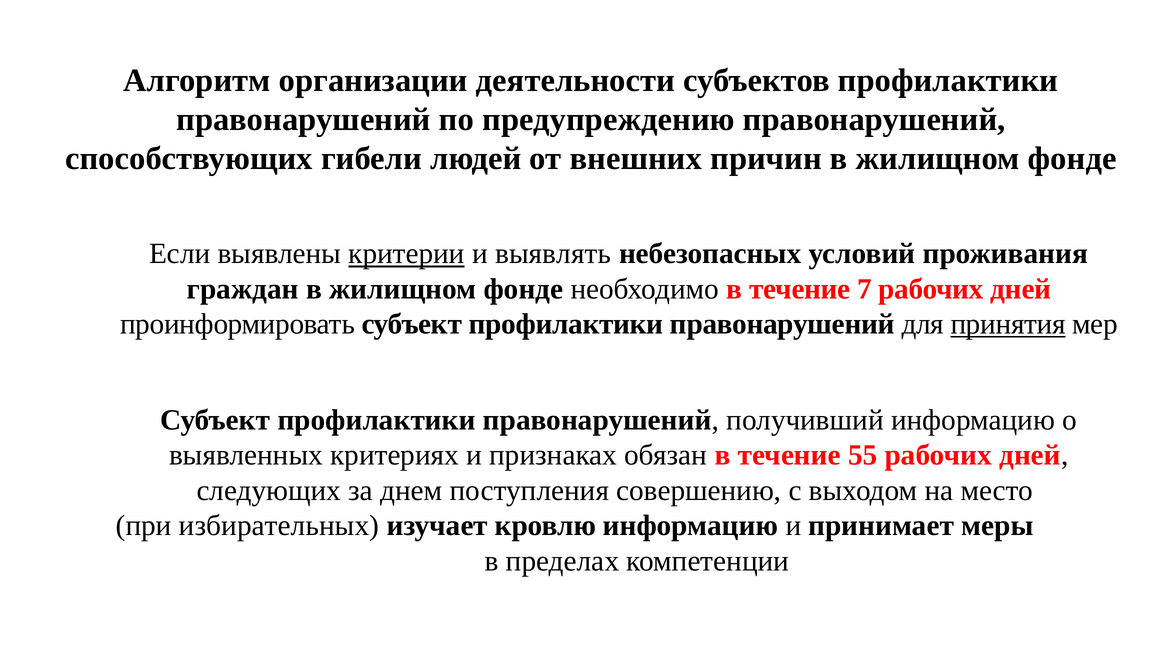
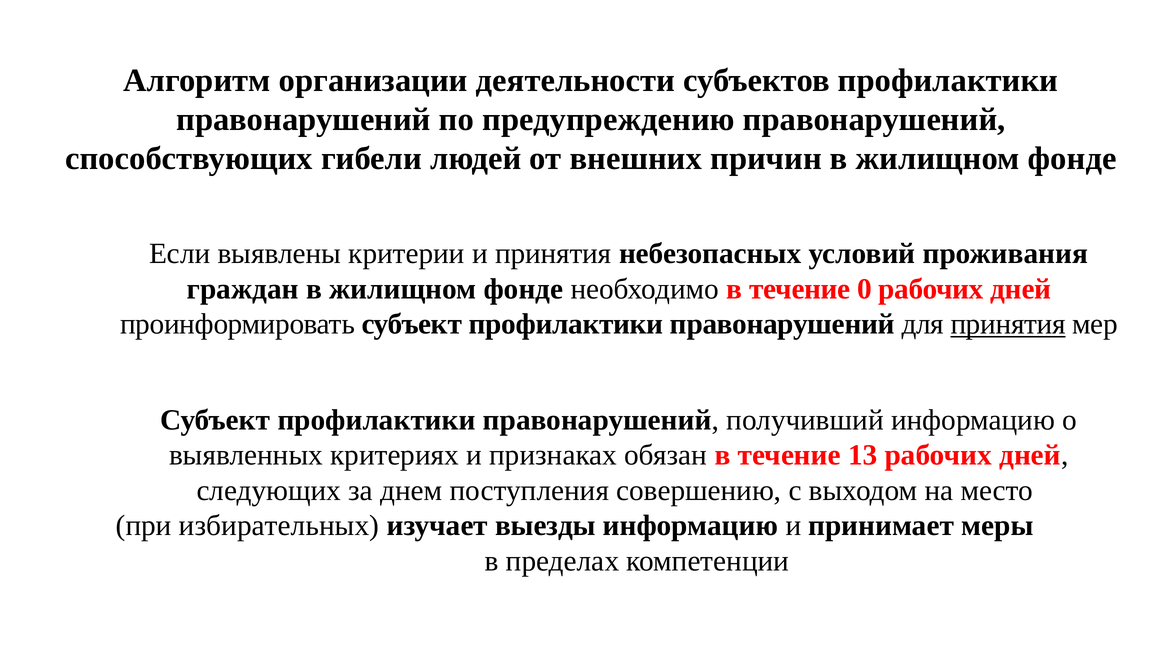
критерии underline: present -> none (407, 254)
и выявлять: выявлять -> принятия (553, 254)
7: 7 -> 0 (864, 289)
55: 55 -> 13 (863, 455)
кровлю: кровлю -> выезды (545, 526)
